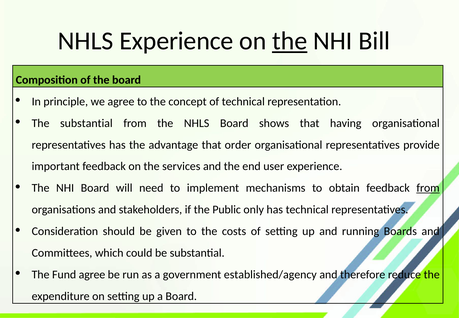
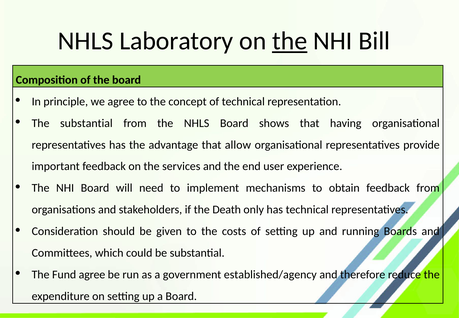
NHLS Experience: Experience -> Laboratory (176, 41)
order: order -> allow (238, 145)
from underline: present -> none (428, 188)
Public: Public -> Death (227, 210)
